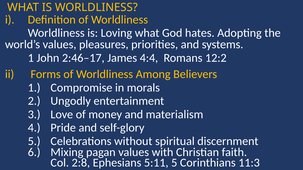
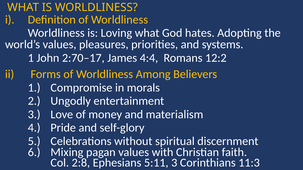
2:46–17: 2:46–17 -> 2:70–17 (83, 58)
5:11 5: 5 -> 3 (174, 163)
